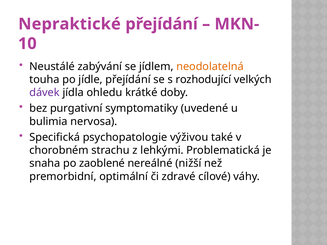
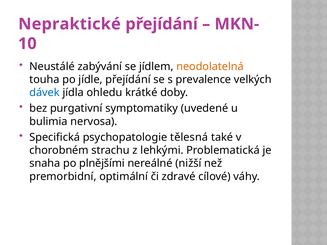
rozhodující: rozhodující -> prevalence (203, 80)
dávek colour: purple -> blue (45, 93)
výživou: výživou -> tělesná (189, 137)
zaoblené: zaoblené -> plnějšími (102, 164)
